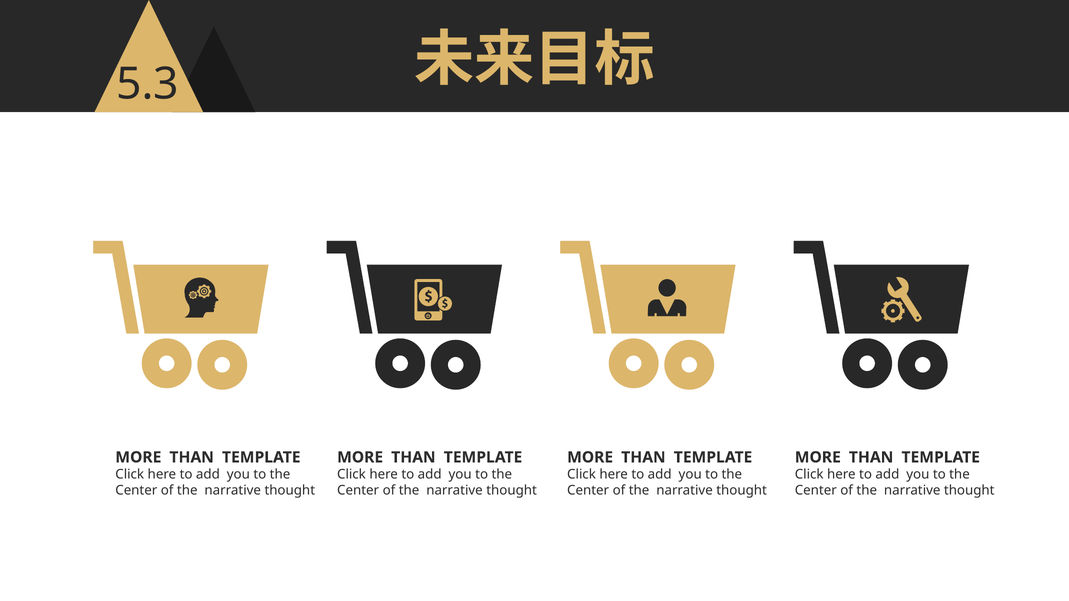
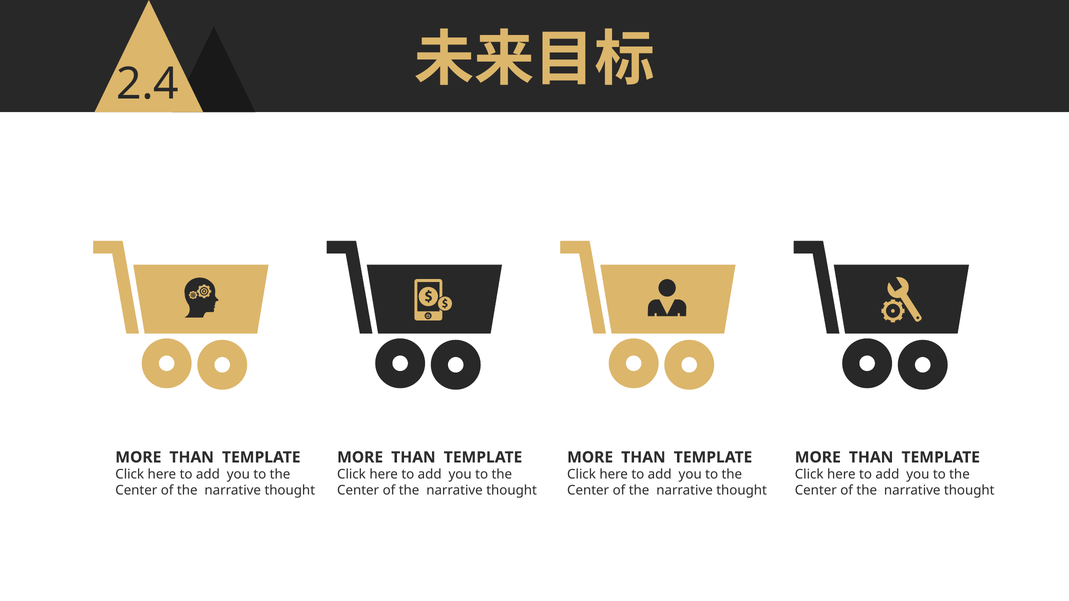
5.3: 5.3 -> 2.4 (148, 84)
